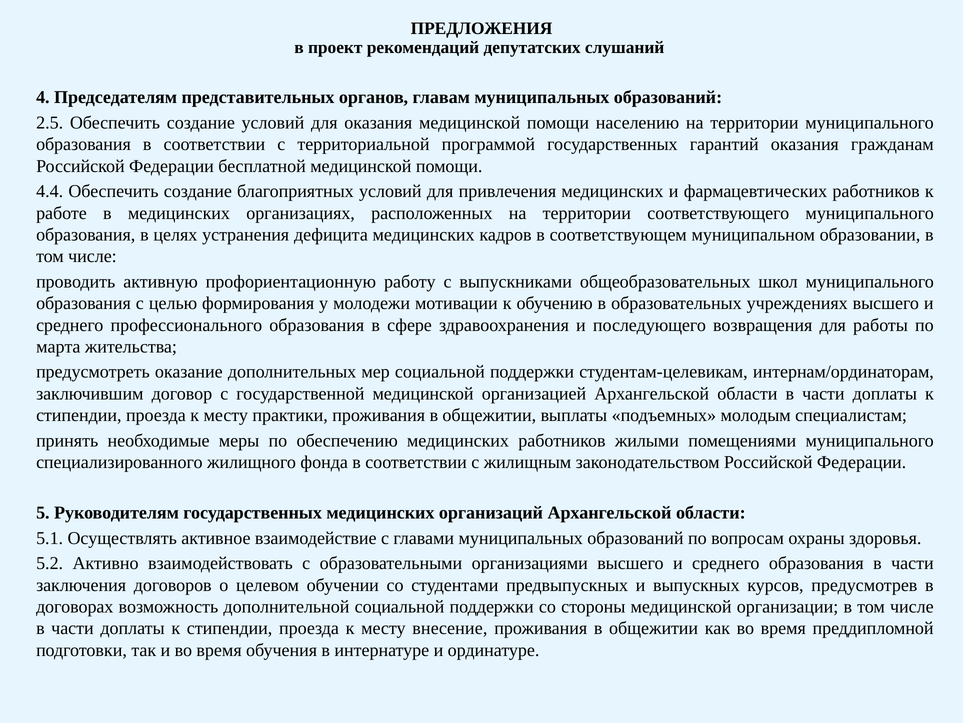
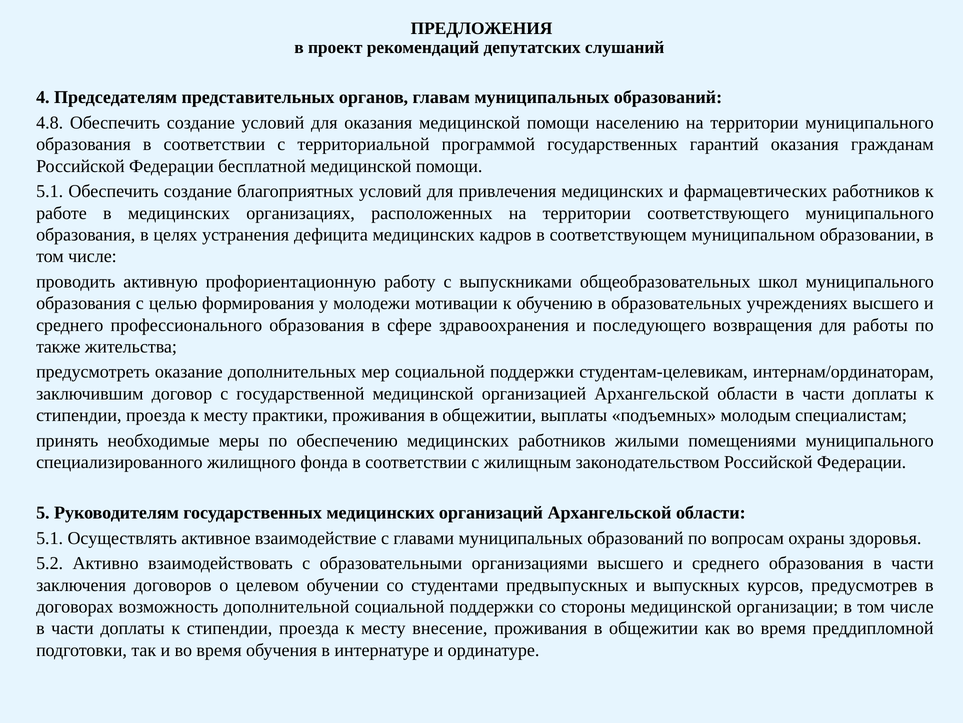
2.5: 2.5 -> 4.8 (50, 123)
4.4: 4.4 -> 5.1 (50, 191)
марта: марта -> также (58, 346)
